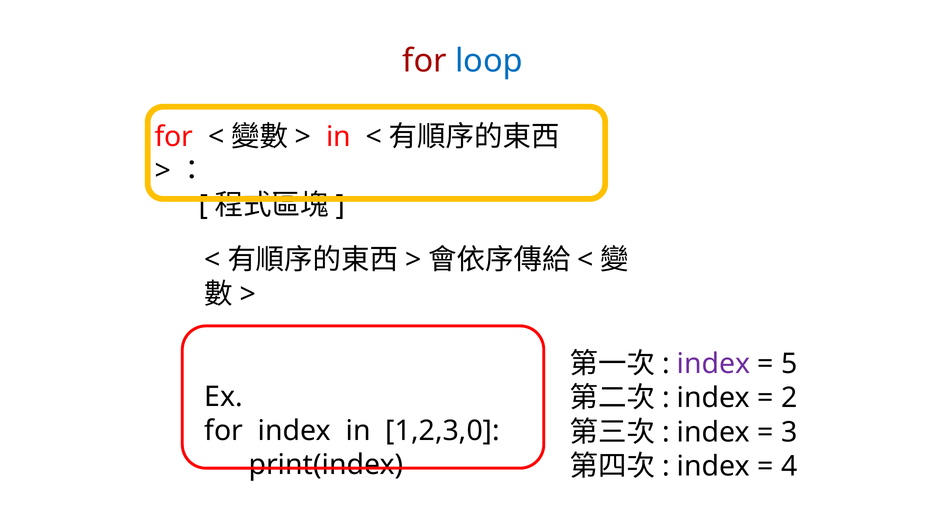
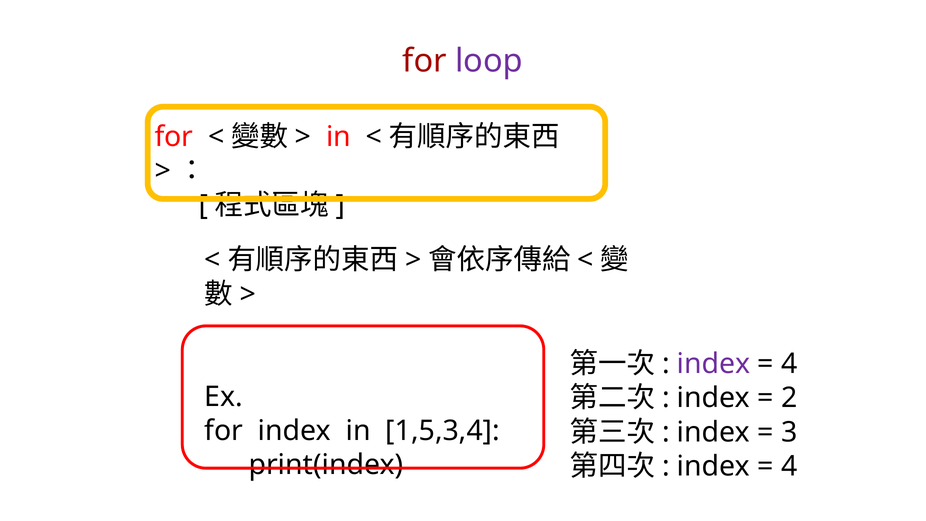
loop colour: blue -> purple (489, 61)
5: 5 -> 4 (789, 364)
1,2,3,0: 1,2,3,0 -> 1,5,3,4 (443, 431)
